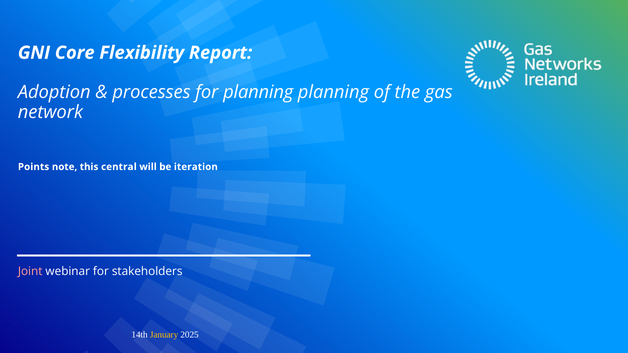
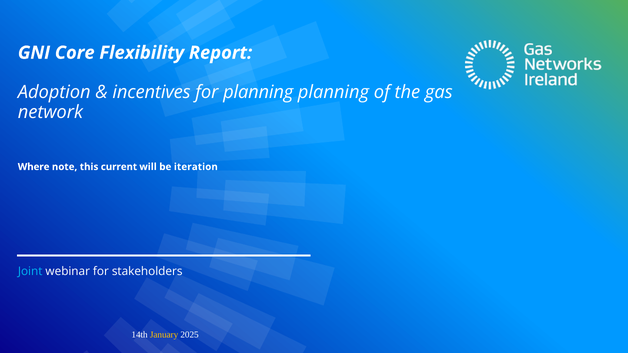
processes: processes -> incentives (152, 92)
Points: Points -> Where (34, 167)
central: central -> current (119, 167)
Joint colour: pink -> light blue (30, 272)
